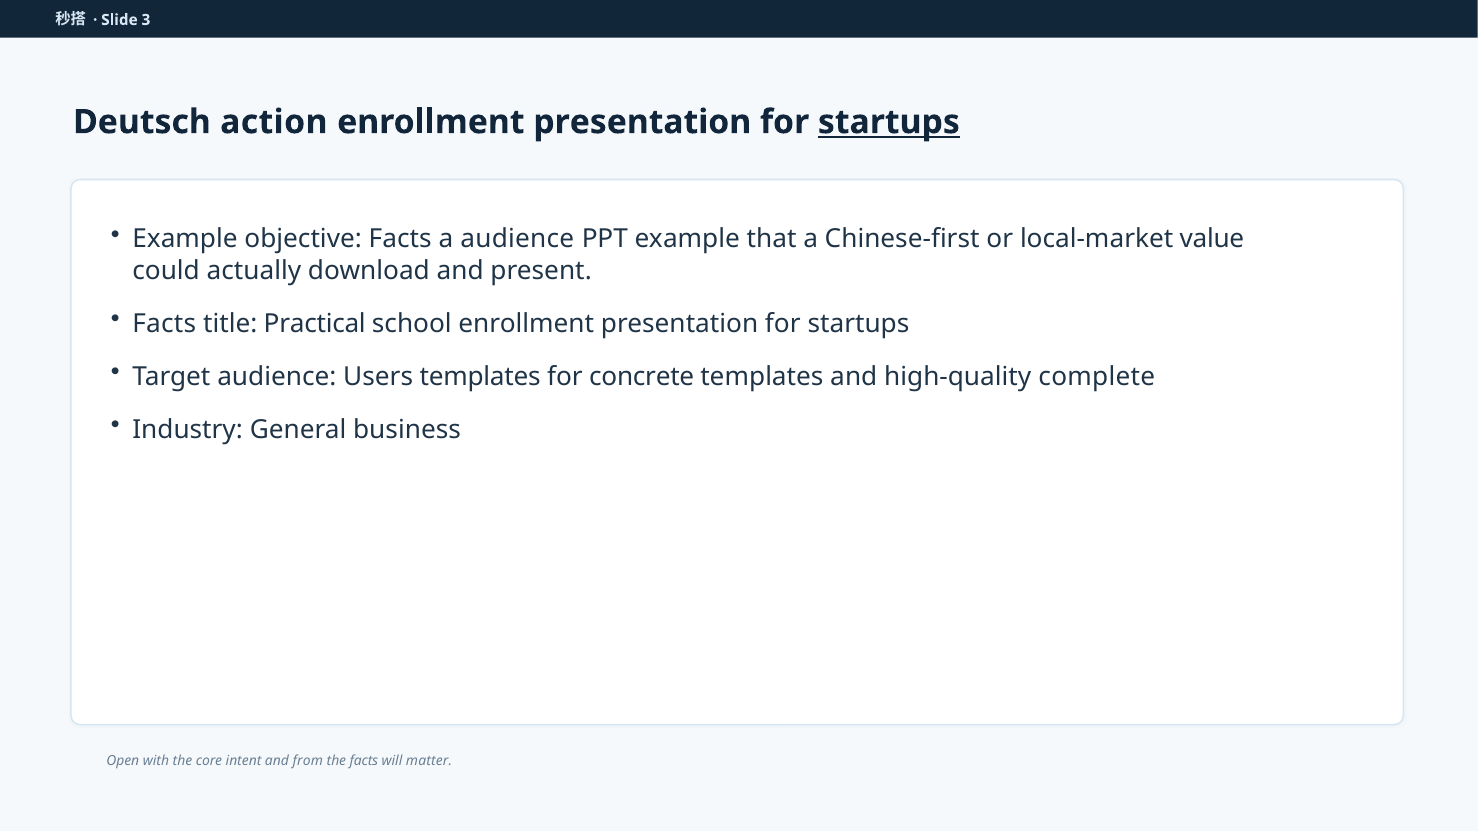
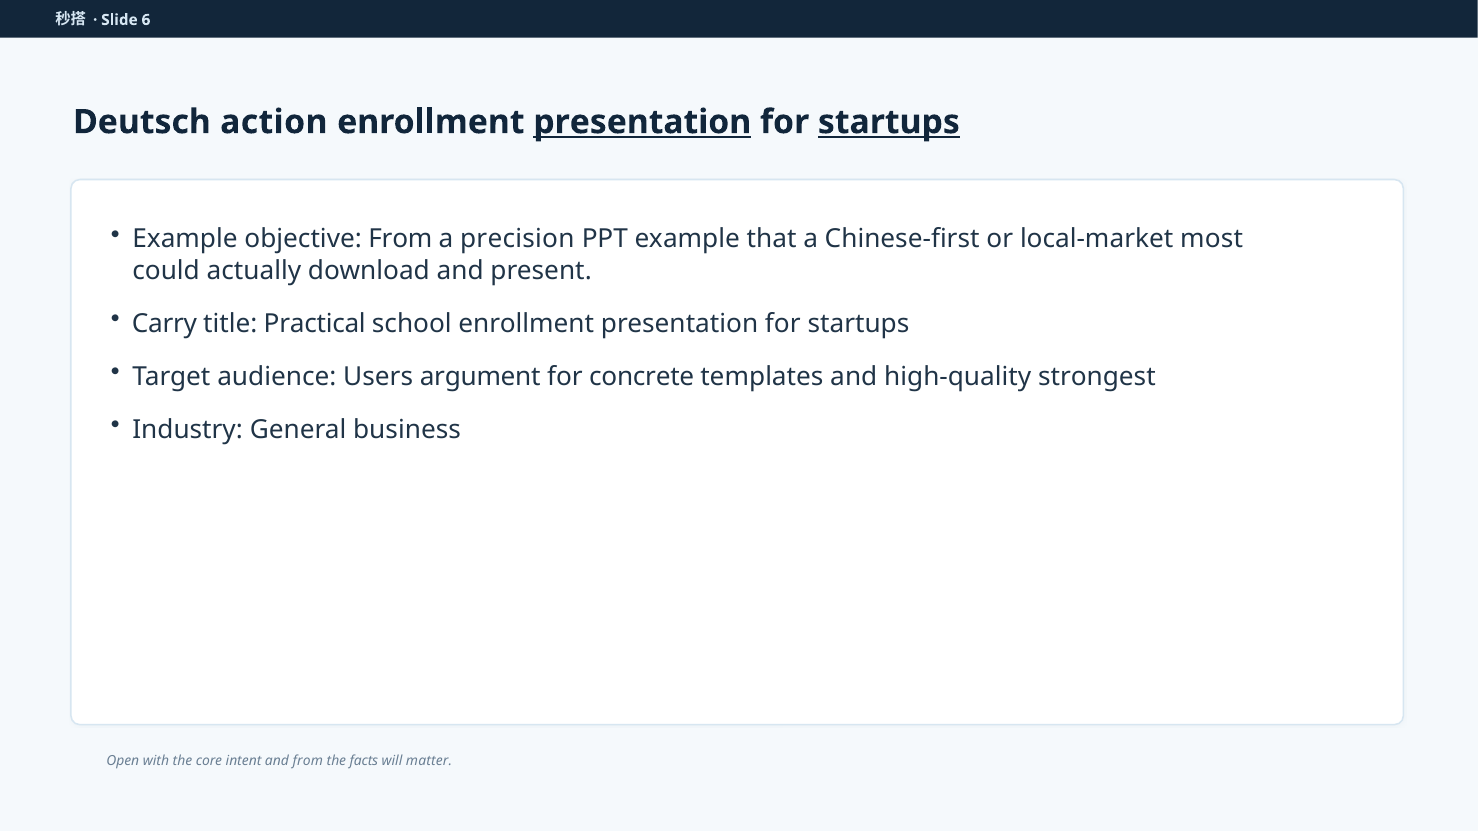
3: 3 -> 6 (146, 20)
presentation underline: none -> present (642, 122)
objective Facts: Facts -> From (400, 239)
a audience: audience -> precision (517, 239)
value: value -> most (1212, 239)
Facts: Facts -> Carry (164, 324)
Users templates: templates -> argument (480, 377)
complete: complete -> strongest (1097, 377)
